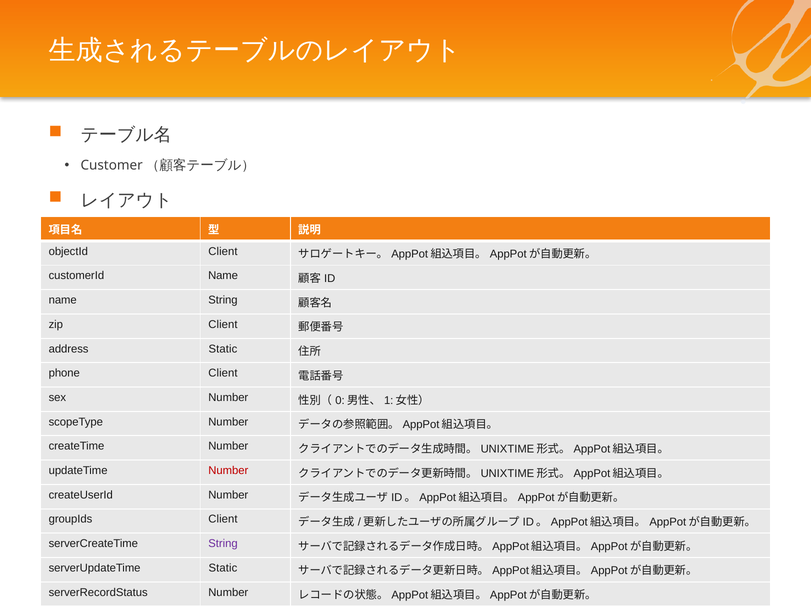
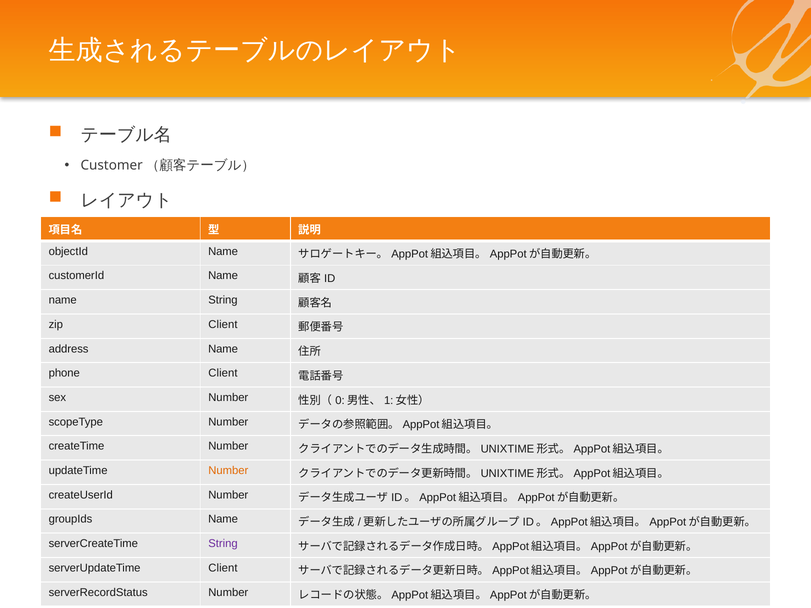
objectId Client: Client -> Name (223, 251)
address Static: Static -> Name (223, 349)
Number colour: red -> orange (228, 471)
groupIds Client: Client -> Name (223, 519)
serverUpdateTime Static: Static -> Client (223, 568)
